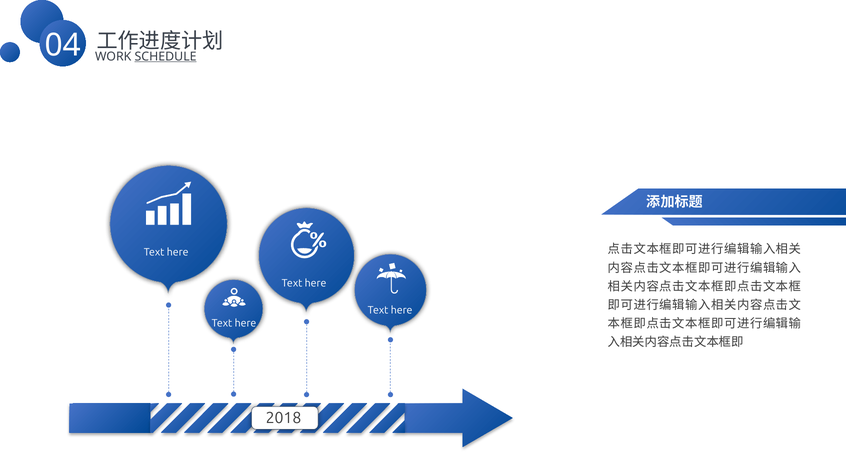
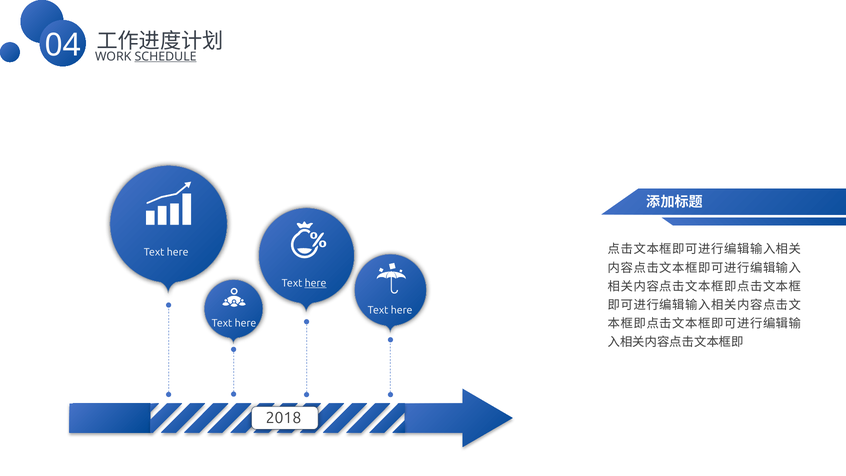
here underline: none -> present (316, 283)
